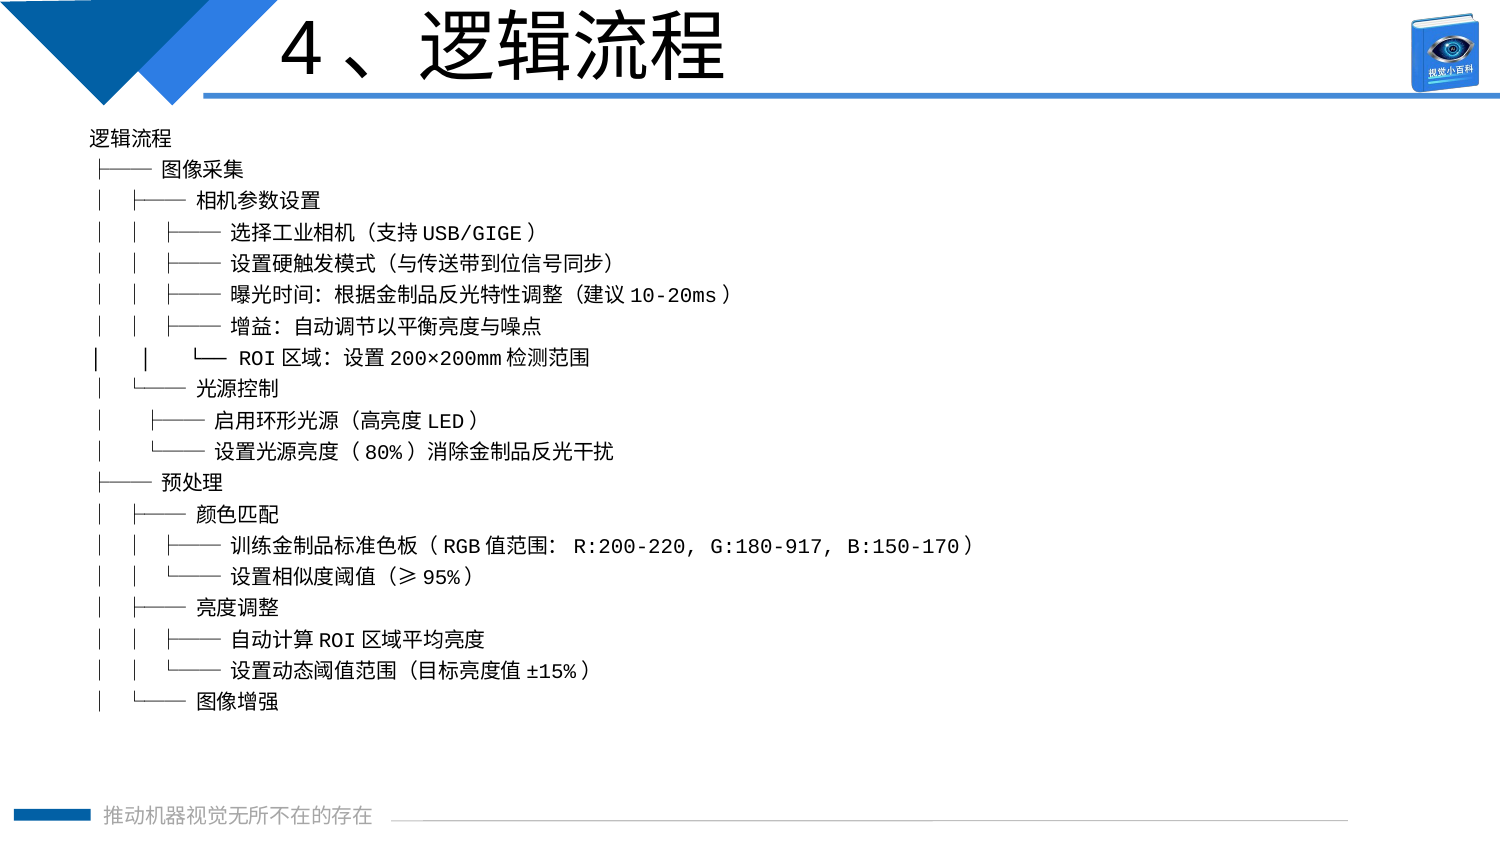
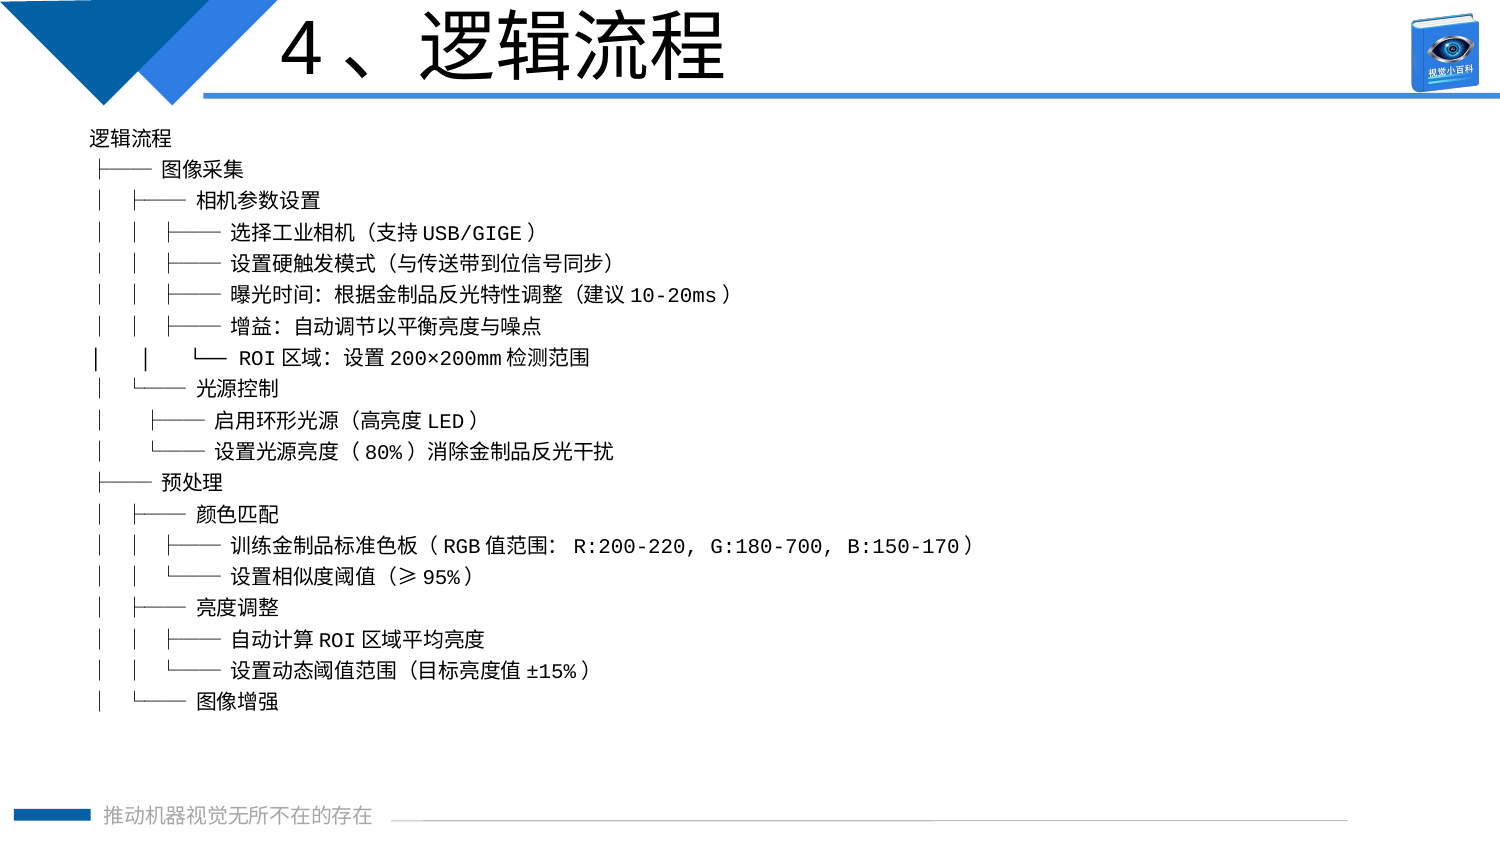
G:180-917: G:180-917 -> G:180-700 (773, 546)
